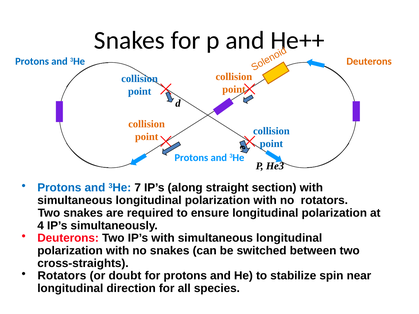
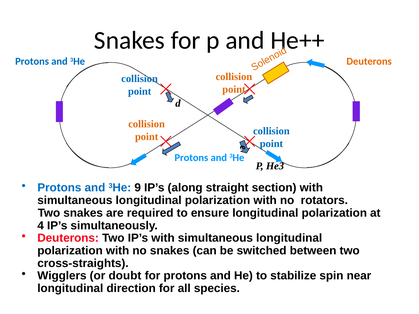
7: 7 -> 9 (138, 188)
Rotators: Rotators -> Wigglers (62, 276)
